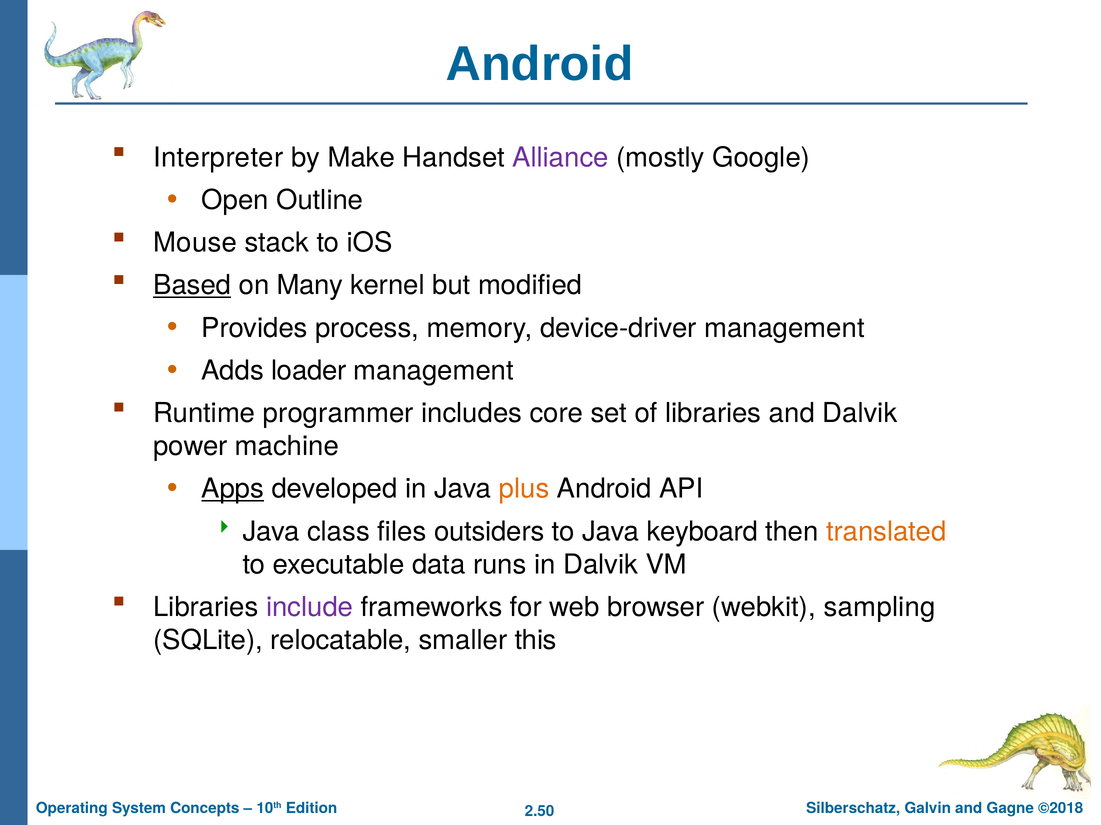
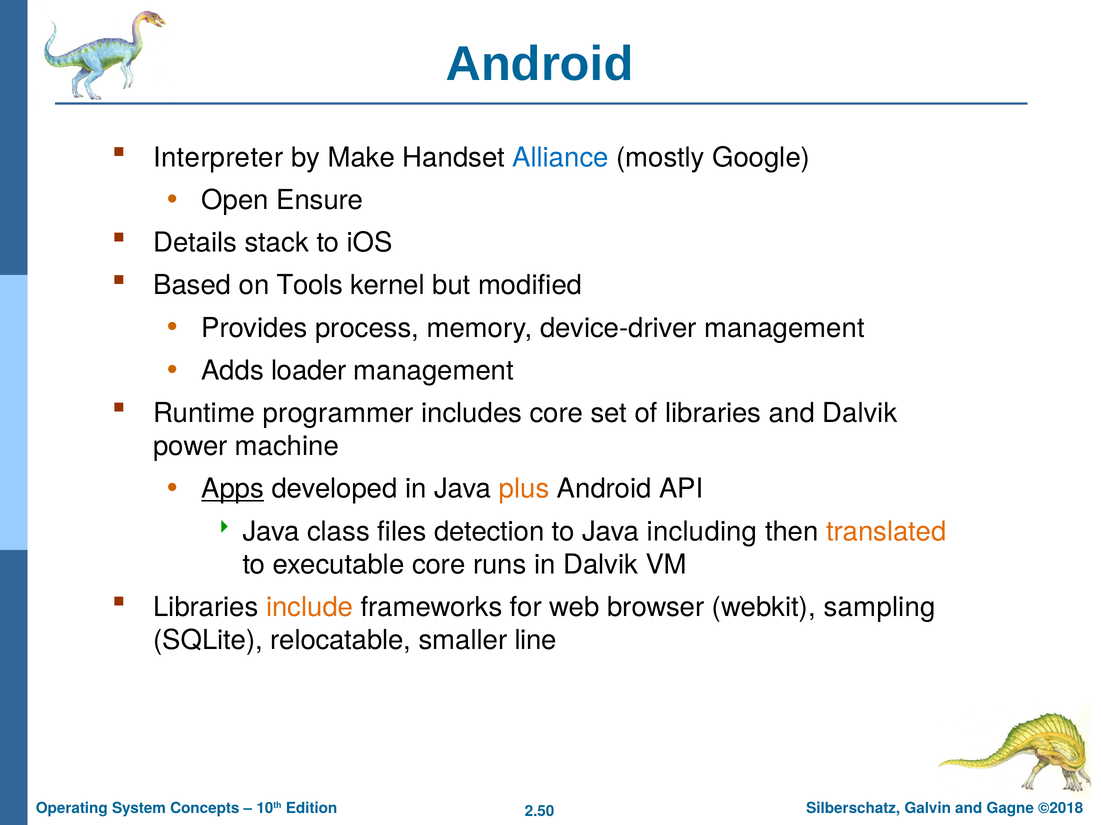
Alliance colour: purple -> blue (560, 158)
Outline: Outline -> Ensure (320, 200)
Mouse: Mouse -> Details (195, 243)
Based underline: present -> none (192, 286)
Many: Many -> Tools (310, 286)
outsiders: outsiders -> detection (489, 532)
keyboard: keyboard -> including (702, 532)
executable data: data -> core (439, 565)
include colour: purple -> orange (310, 608)
this: this -> line (536, 641)
